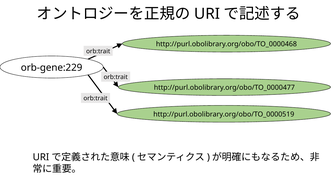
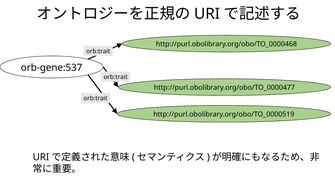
orb-gene:229: orb-gene:229 -> orb-gene:537 (52, 68)
